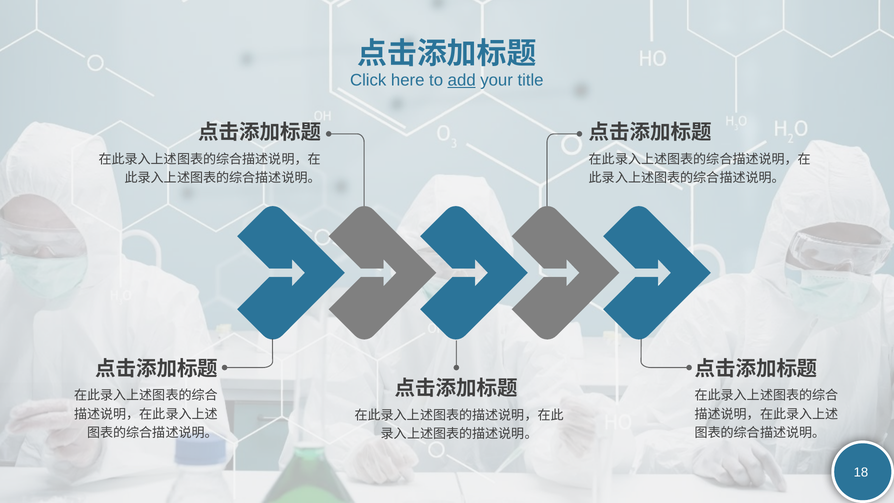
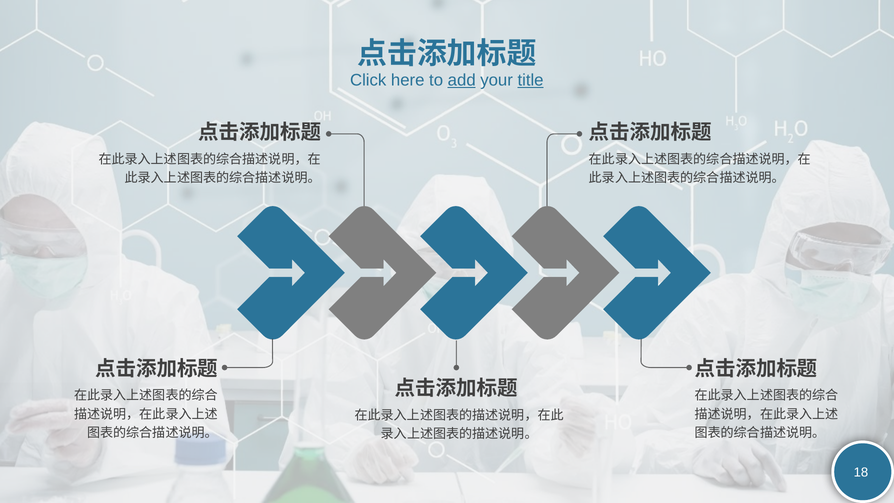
title underline: none -> present (531, 80)
